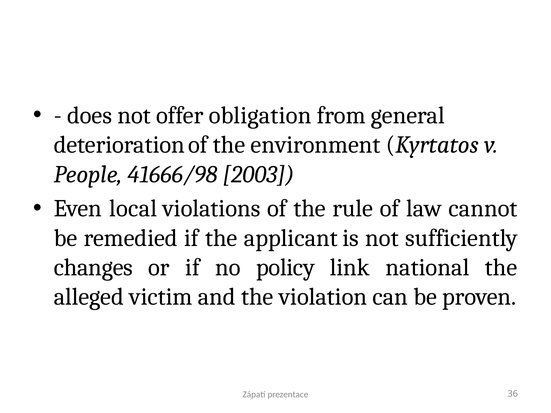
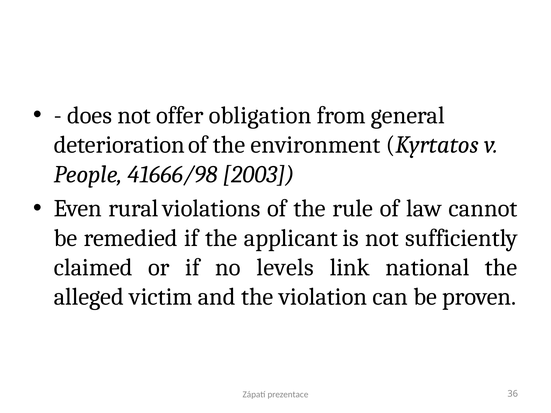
local: local -> rural (133, 209)
changes: changes -> claimed (93, 267)
policy: policy -> levels (285, 267)
